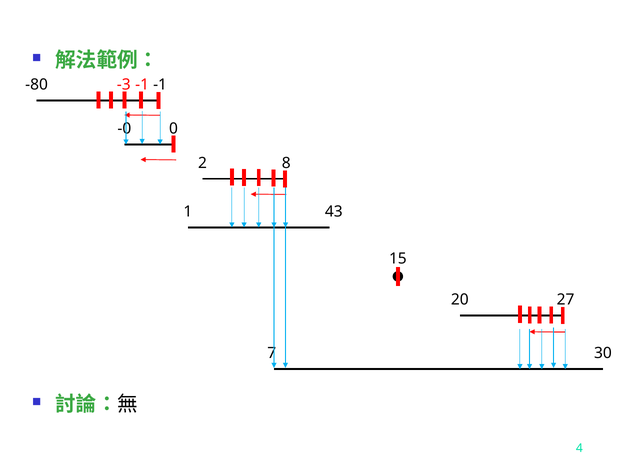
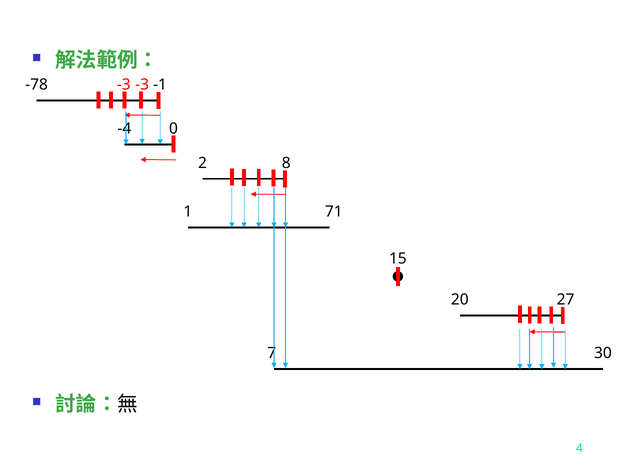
-80: -80 -> -78 (37, 85)
-1: -1 -> -3 (142, 85)
-0: -0 -> -4 (124, 129)
43: 43 -> 71 (334, 212)
